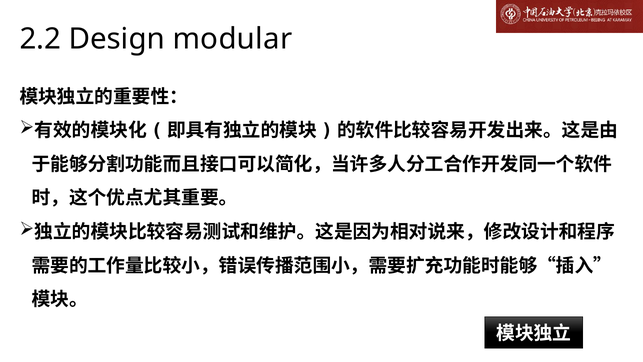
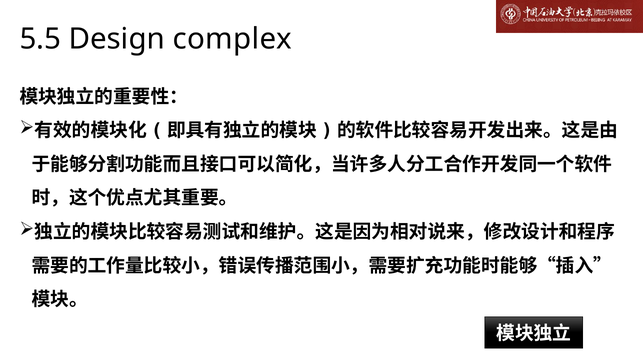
2.2: 2.2 -> 5.5 (40, 39)
modular: modular -> complex (232, 39)
